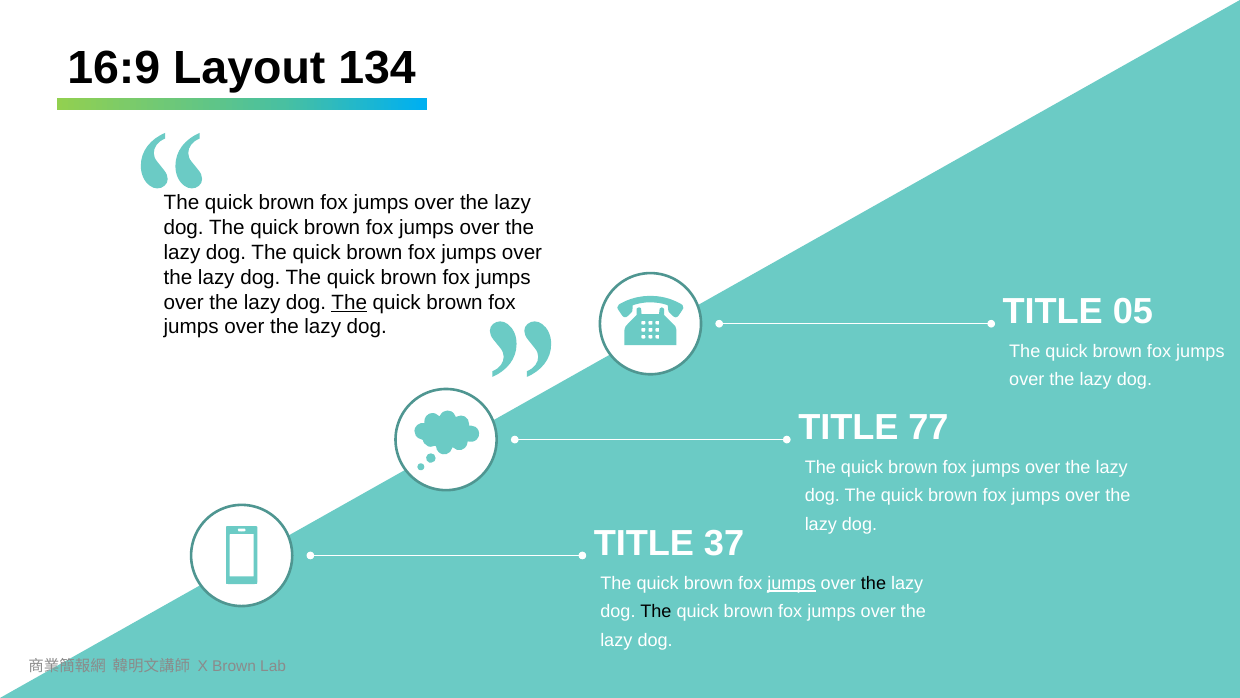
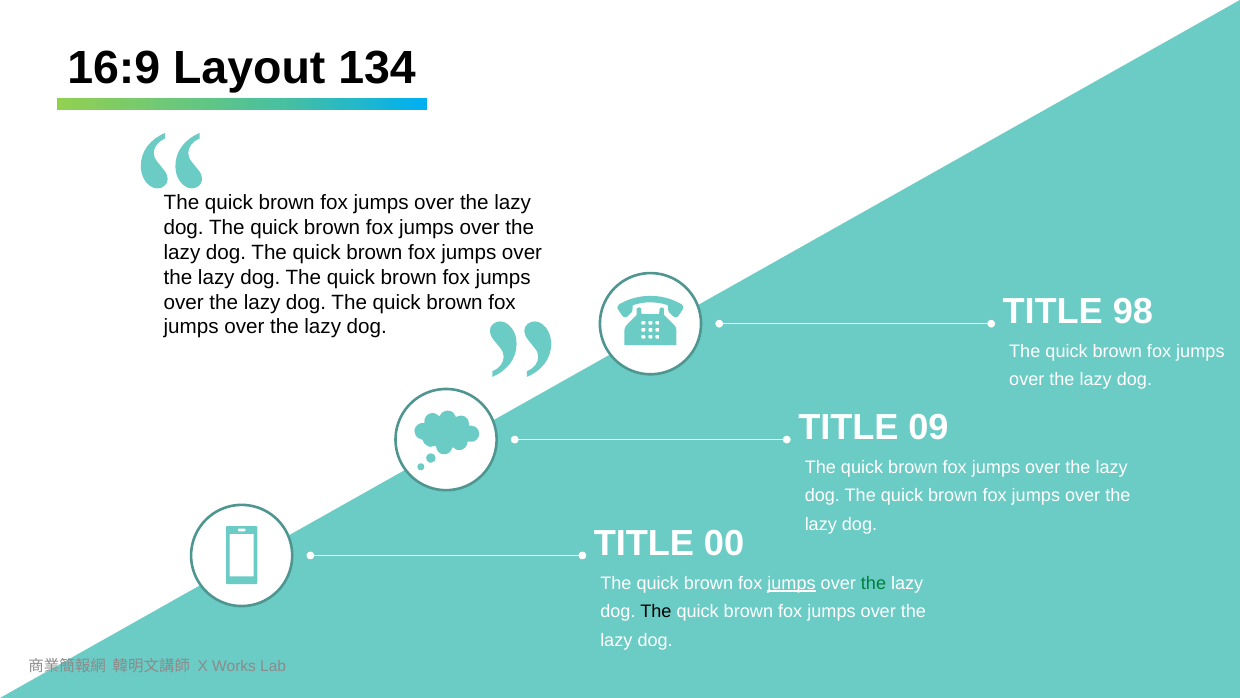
The underline: present -> none (349, 302)
05: 05 -> 98 (1133, 312)
77: 77 -> 09 (928, 428)
37: 37 -> 00 (724, 543)
the colour: black -> green (874, 583)
X Brown: Brown -> Works (234, 666)
